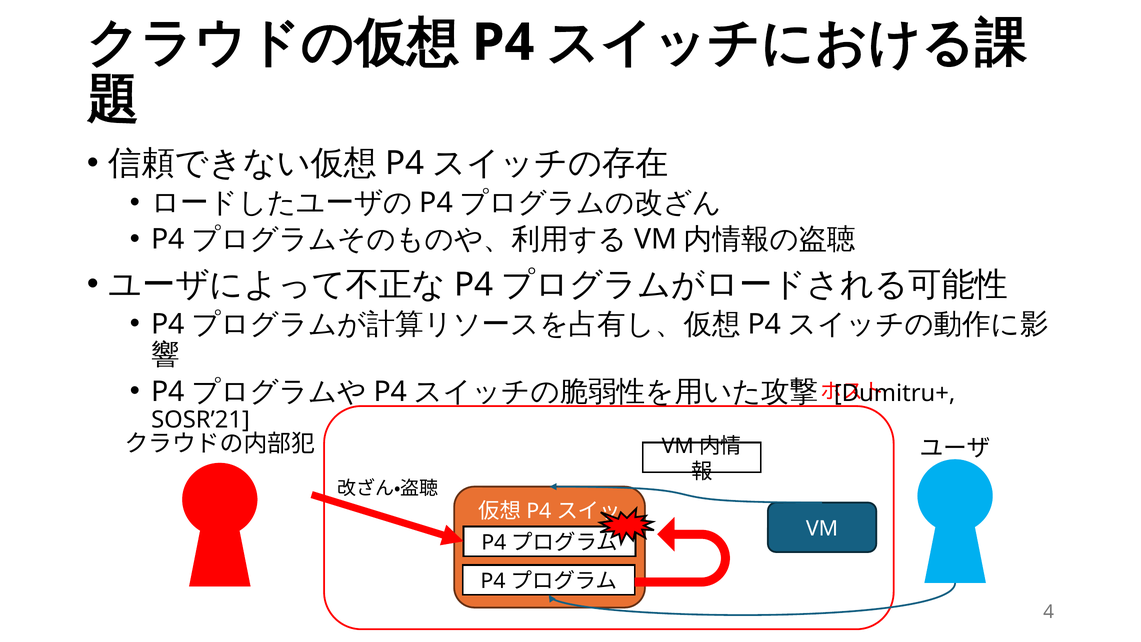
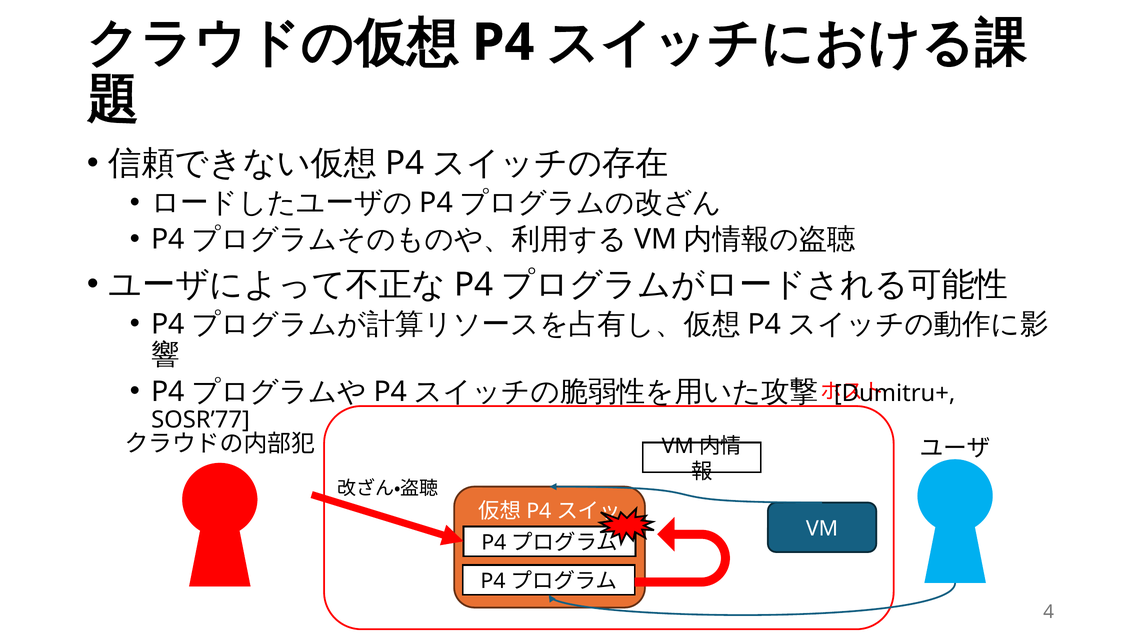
SOSR’21: SOSR’21 -> SOSR’77 (201, 420)
